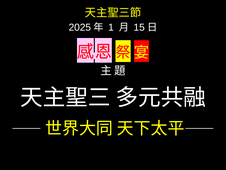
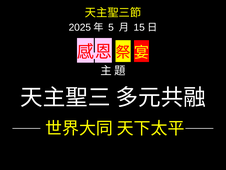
1: 1 -> 5 (111, 27)
